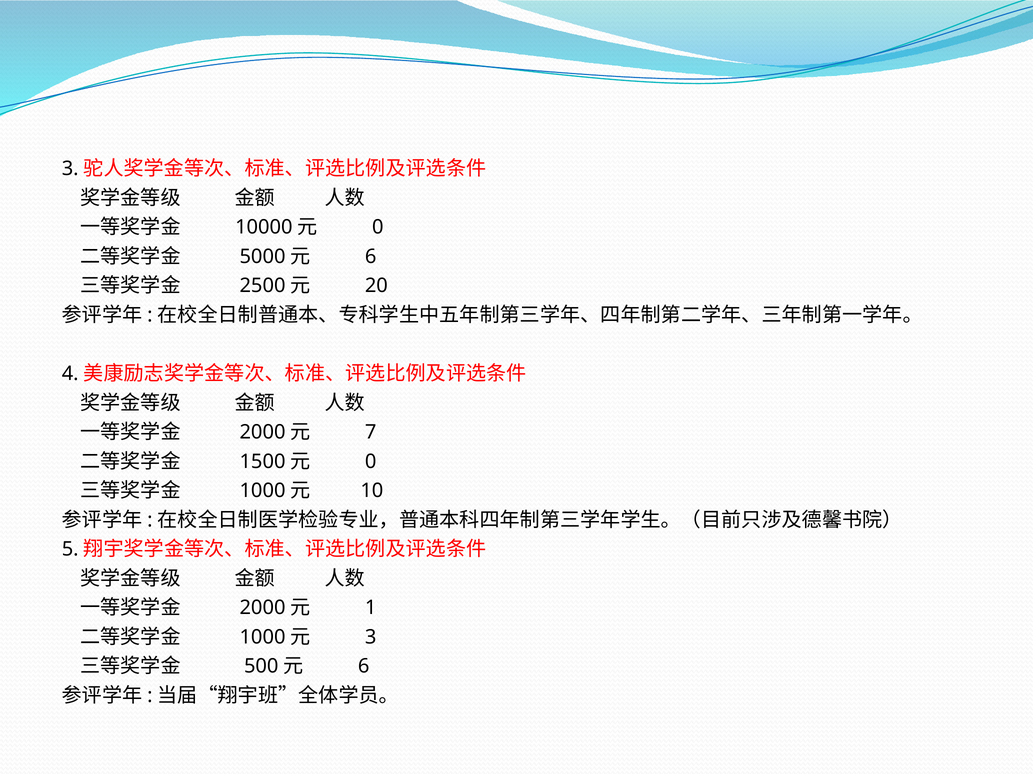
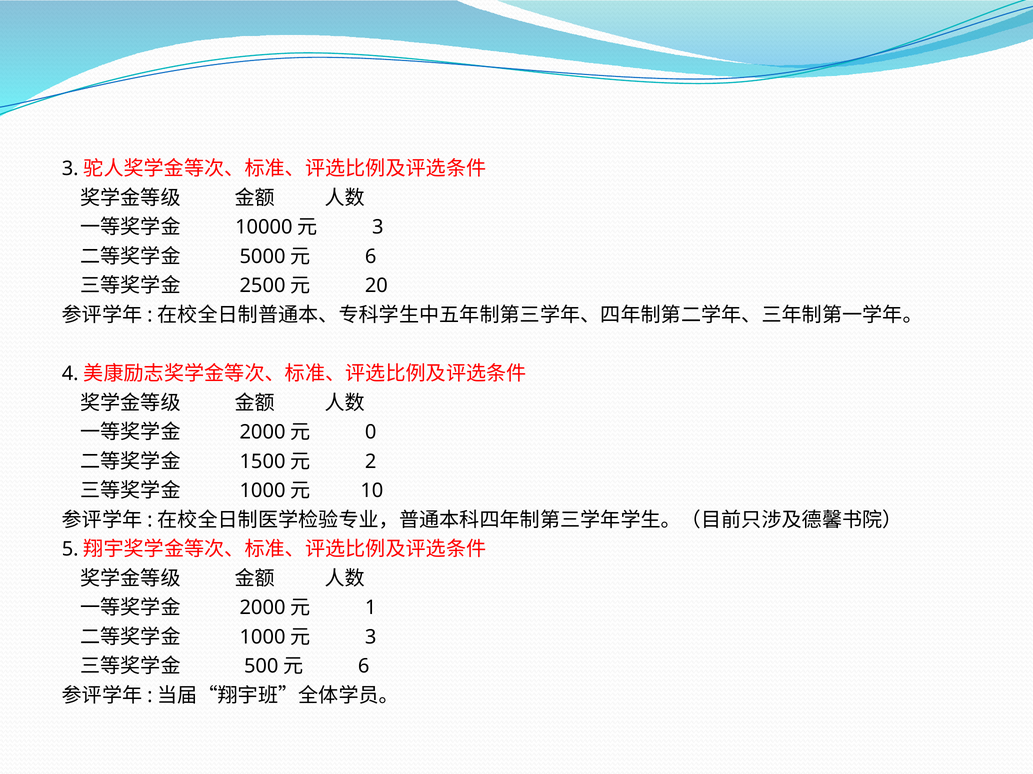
0: 0 -> 3 (378, 228)
7: 7 -> 0 (371, 433)
0: 0 -> 2 (371, 462)
